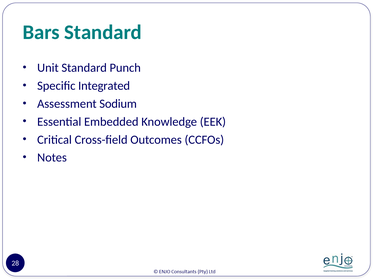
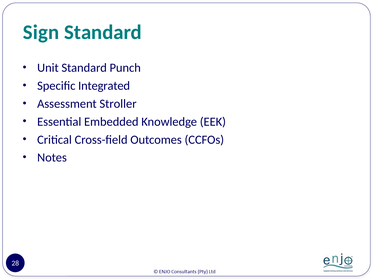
Bars: Bars -> Sign (41, 32)
Sodium: Sodium -> Stroller (118, 104)
